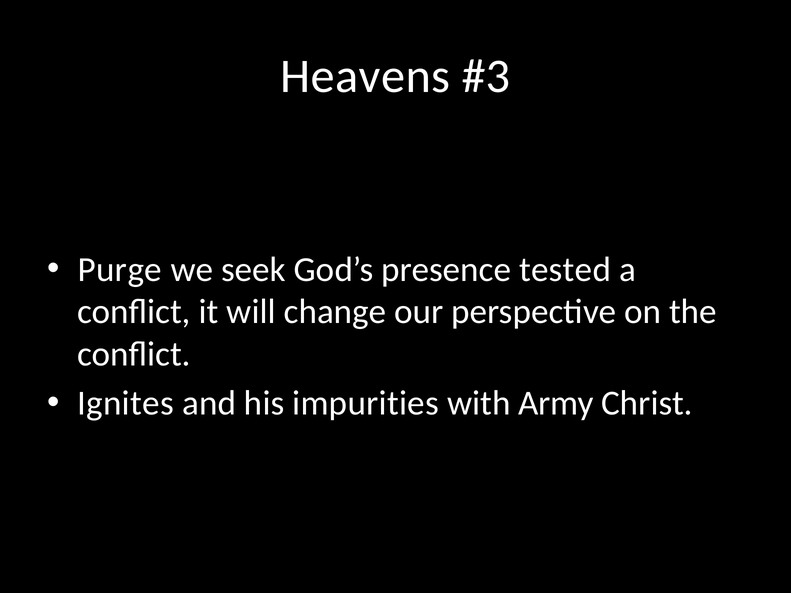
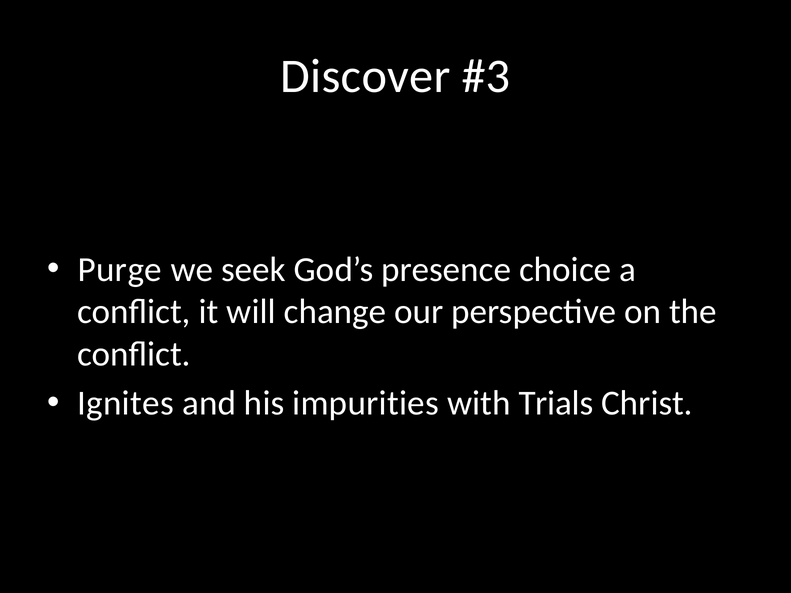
Heavens: Heavens -> Discover (365, 77)
tested: tested -> choice (565, 270)
Army: Army -> Trials (556, 403)
